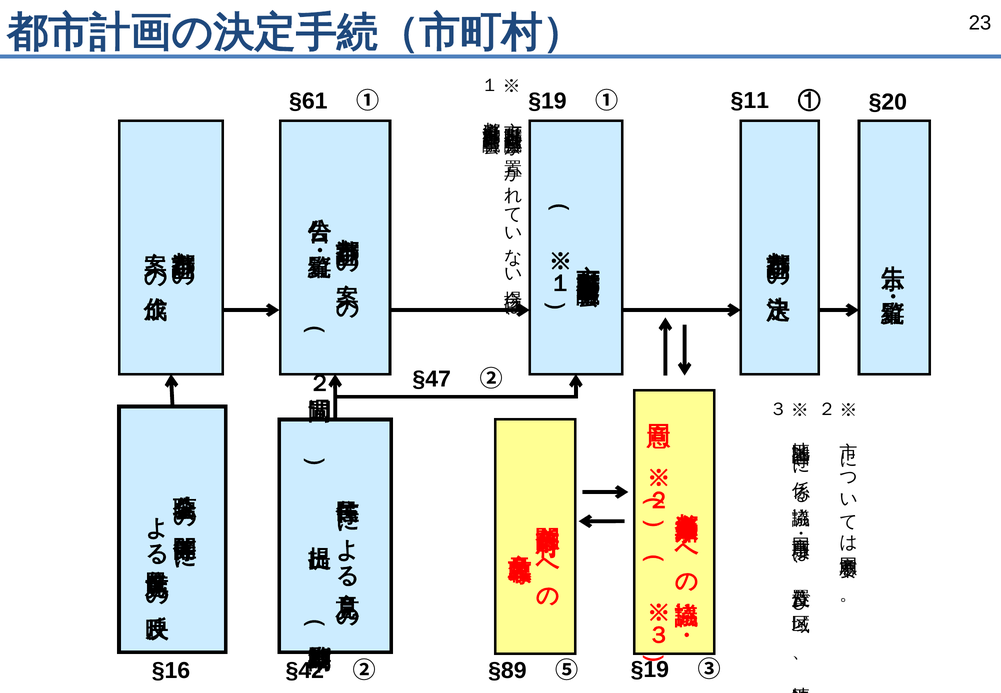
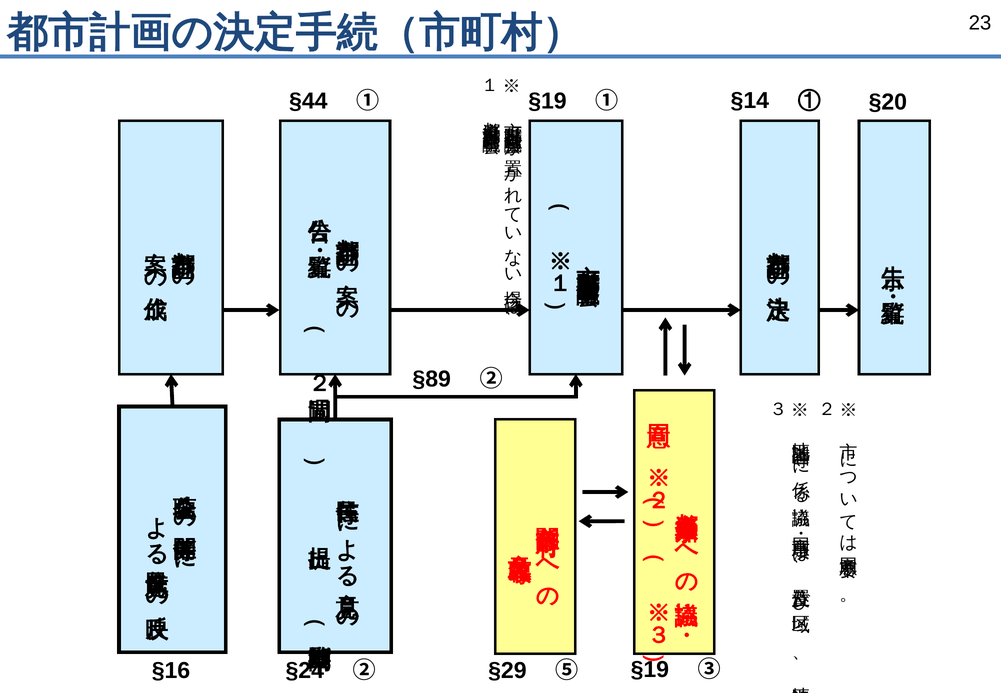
§61: §61 -> §44 (308, 101)
§11: §11 -> §14 (750, 101)
§47: §47 -> §89 (432, 379)
§42: §42 -> §24 (305, 671)
§89: §89 -> §29 (507, 671)
